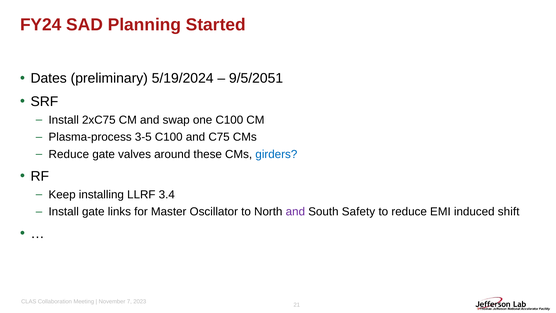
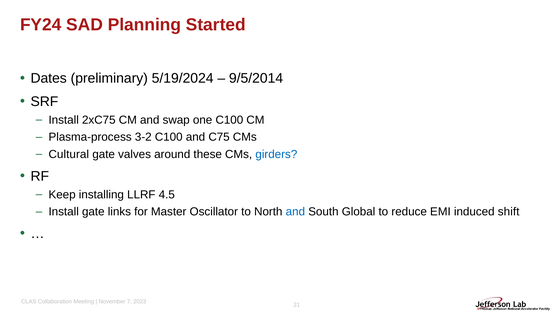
9/5/2051: 9/5/2051 -> 9/5/2014 (256, 78)
3-5: 3-5 -> 3-2 (143, 137)
Reduce: Reduce -> Cultural (69, 154)
3.4: 3.4 -> 4.5 (167, 194)
and colour: purple -> blue (295, 212)
Safety: Safety -> Global (359, 212)
